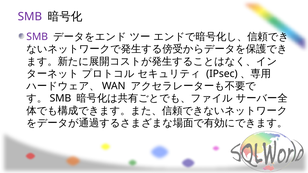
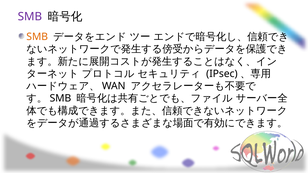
SMB colour: purple -> orange (37, 37)
